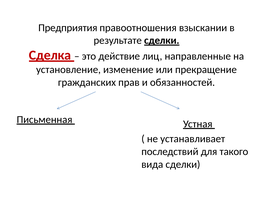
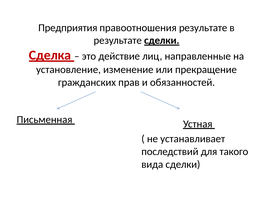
правоотношения взыскании: взыскании -> результате (203, 28)
